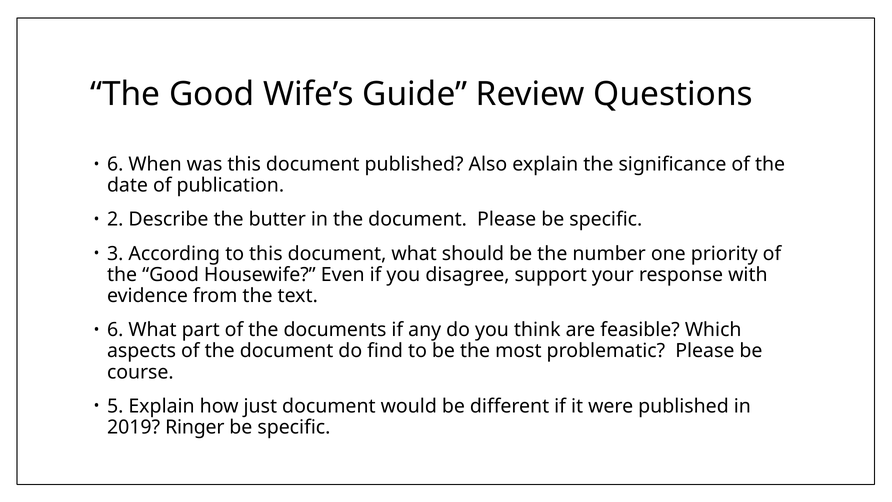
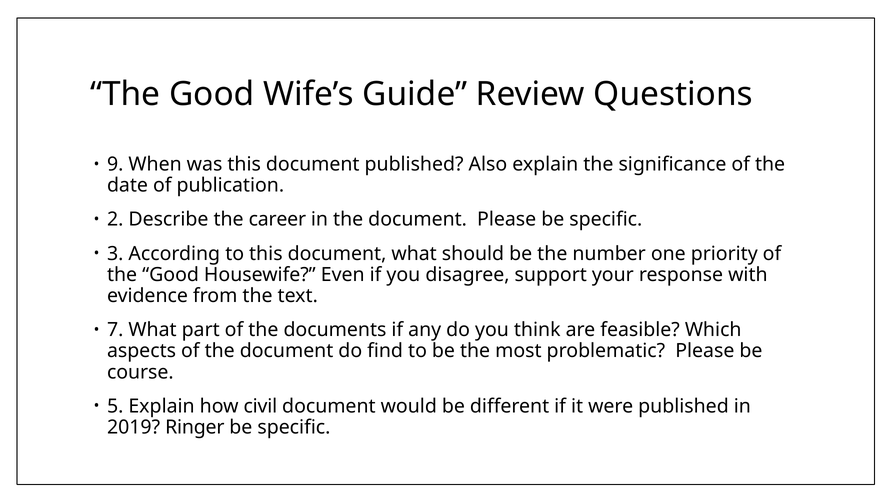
6: 6 -> 9 (115, 164)
butter: butter -> career (277, 219)
6: 6 -> 7 (115, 330)
just: just -> civil (260, 406)
